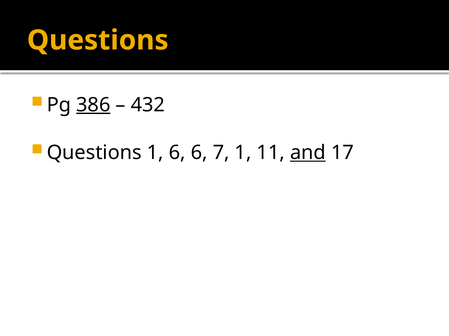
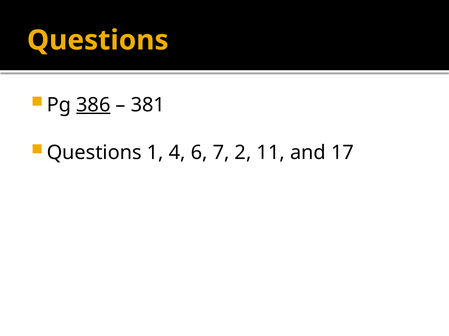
432: 432 -> 381 (148, 105)
1 6: 6 -> 4 (177, 153)
7 1: 1 -> 2 (243, 153)
and underline: present -> none (308, 153)
